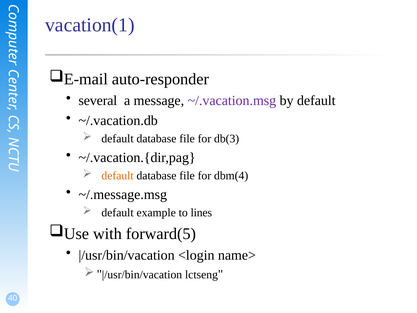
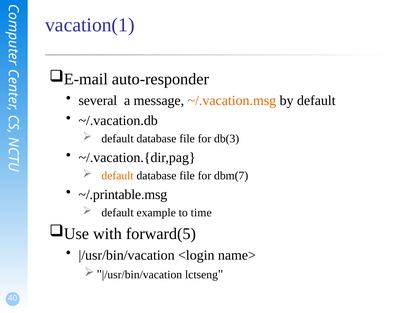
~/.vacation.msg colour: purple -> orange (232, 100)
dbm(4: dbm(4 -> dbm(7 (231, 176)
~/.message.msg: ~/.message.msg -> ~/.printable.msg (123, 194)
lines: lines -> time (201, 212)
